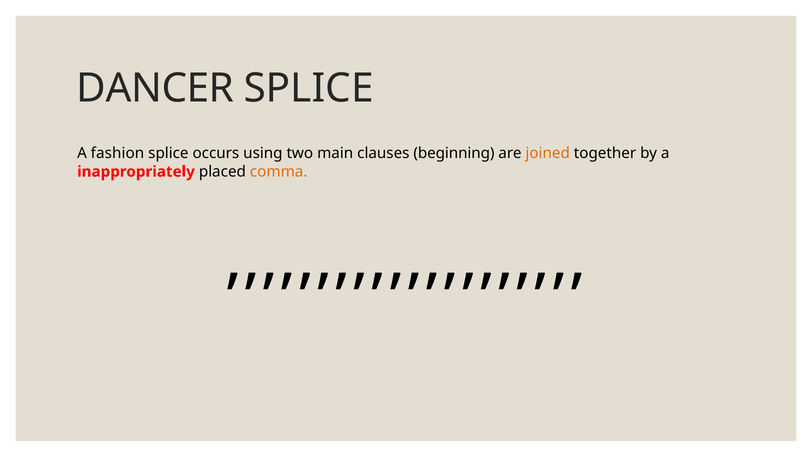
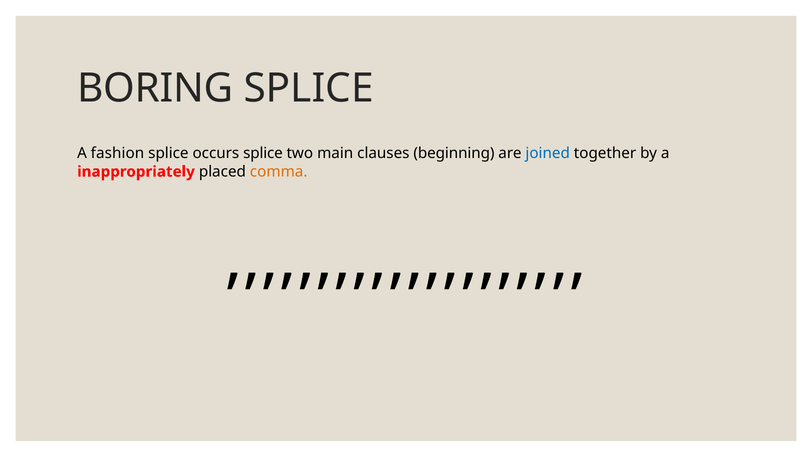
DANCER: DANCER -> BORING (155, 88)
occurs using: using -> splice (263, 153)
joined colour: orange -> blue (548, 153)
